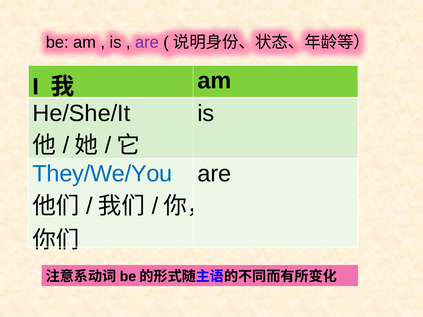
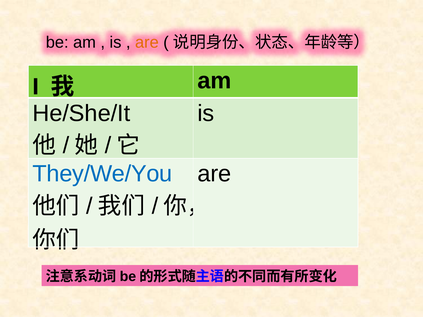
are colour: purple -> orange (147, 42)
